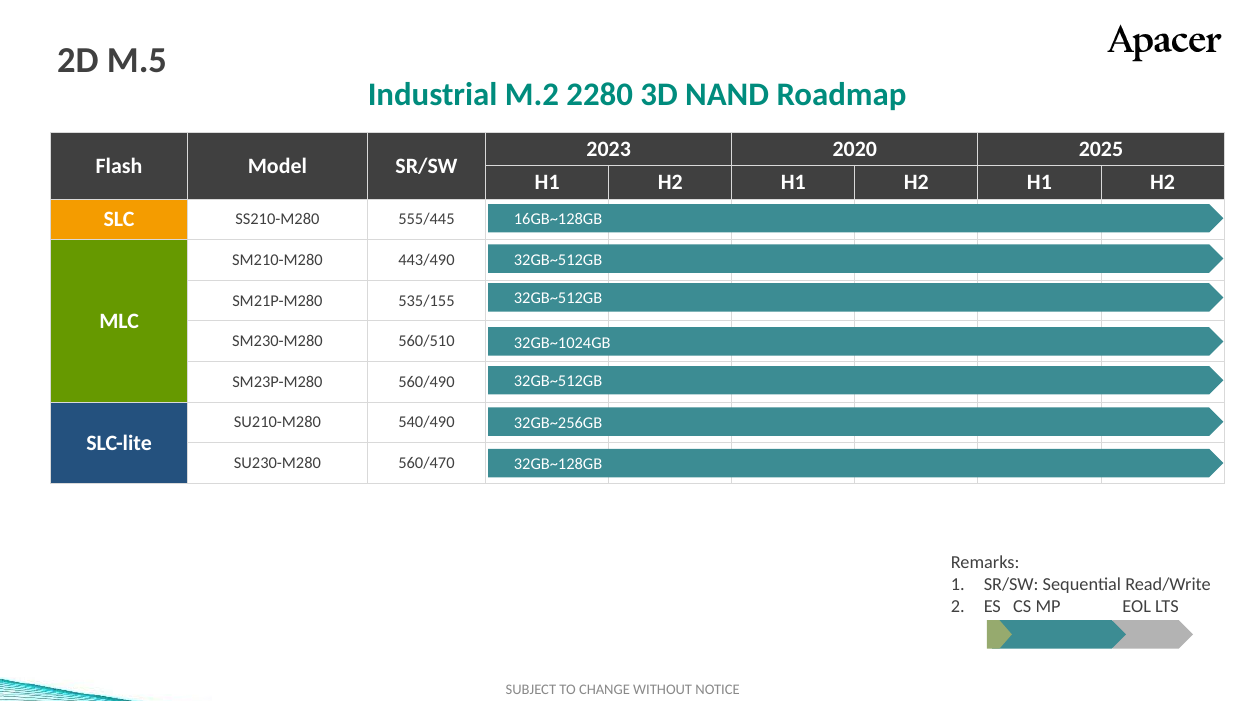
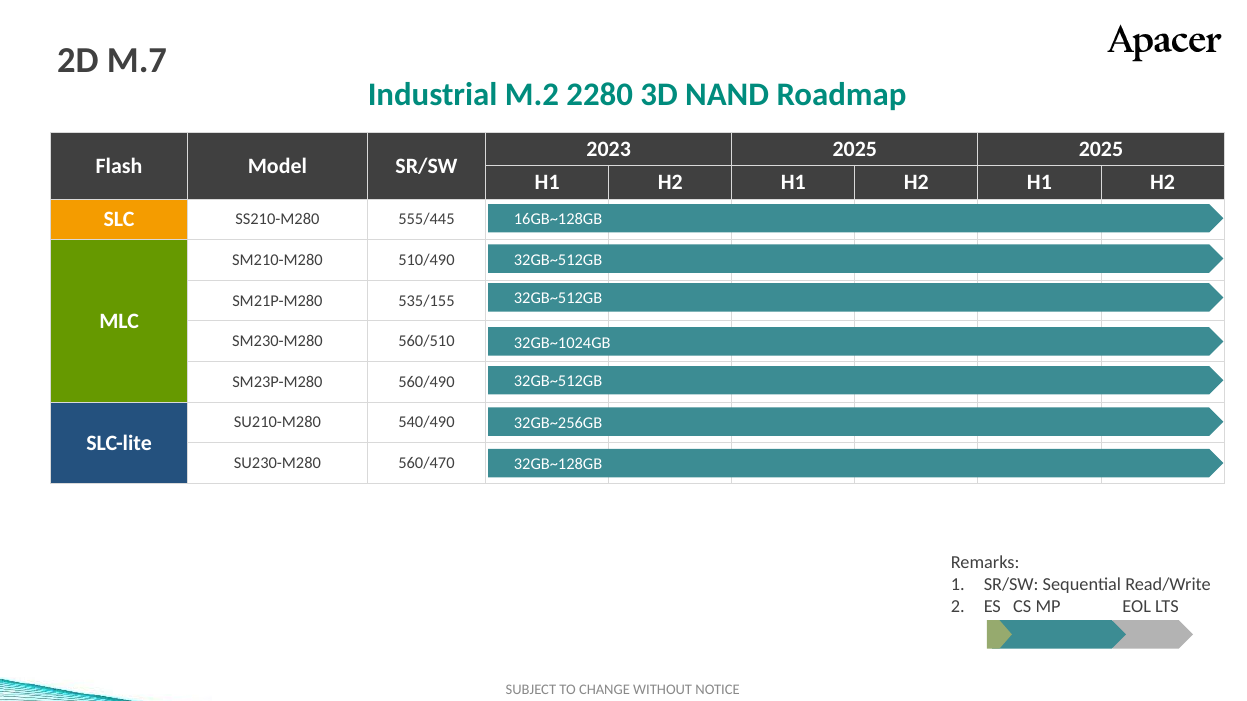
M.5: M.5 -> M.7 (137, 61)
2023 2020: 2020 -> 2025 (855, 149)
443/490: 443/490 -> 510/490 (426, 260)
